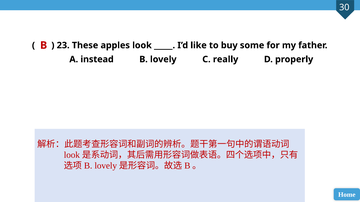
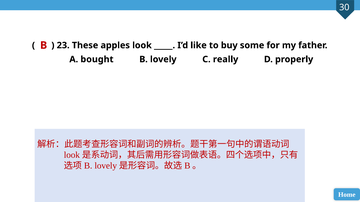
instead: instead -> bought (97, 59)
